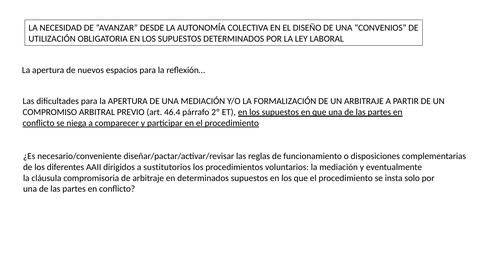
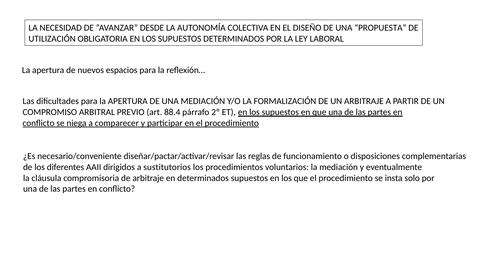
CONVENIOS: CONVENIOS -> PROPUESTA (380, 28)
46.4: 46.4 -> 88.4 (172, 112)
